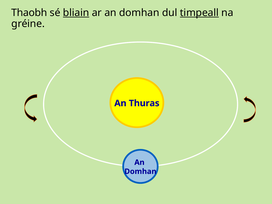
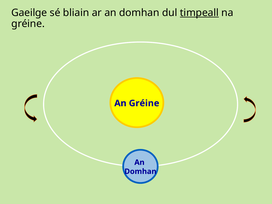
Thaobh: Thaobh -> Gaeilge (29, 13)
bliain underline: present -> none (76, 13)
An Thuras: Thuras -> Gréine (144, 103)
